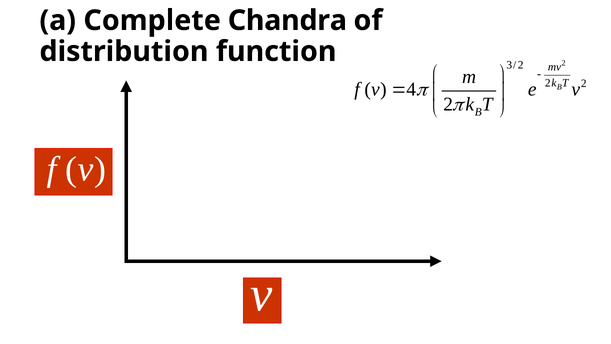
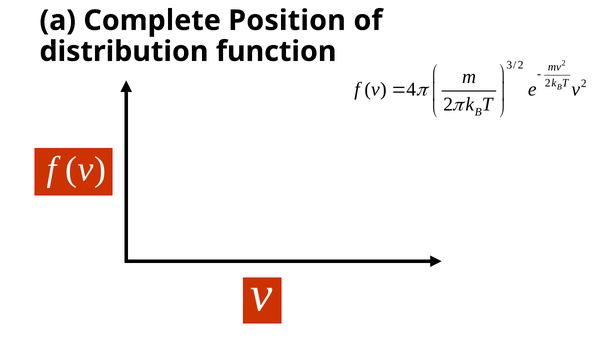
Chandra: Chandra -> Position (287, 20)
